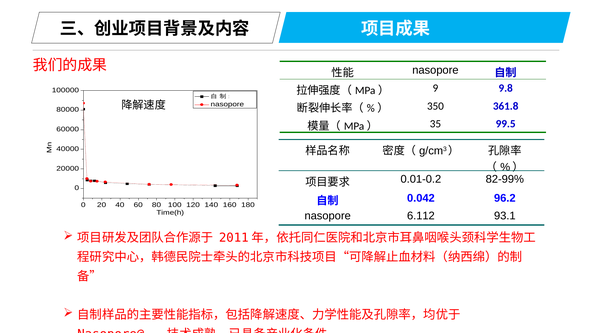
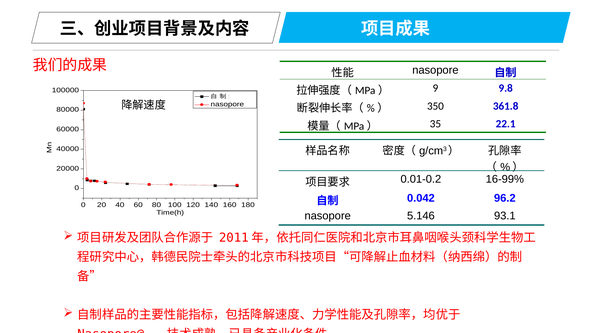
99.5: 99.5 -> 22.1 (506, 124)
82-99%: 82-99% -> 16-99% (505, 179)
6.112: 6.112 -> 5.146 (421, 216)
